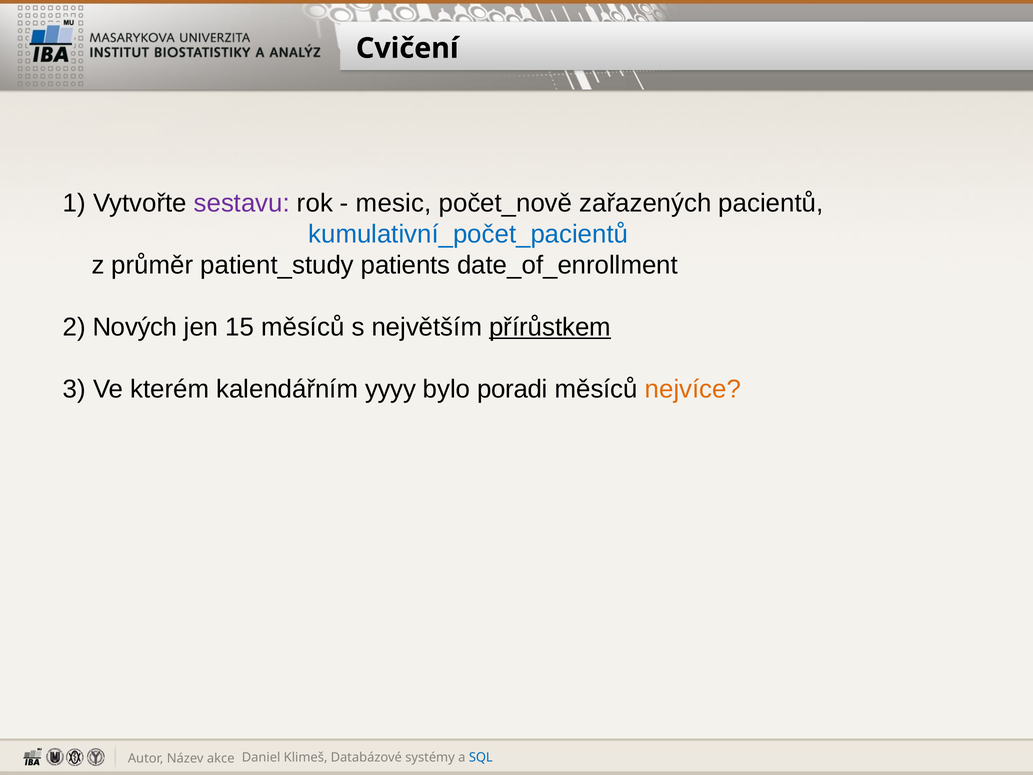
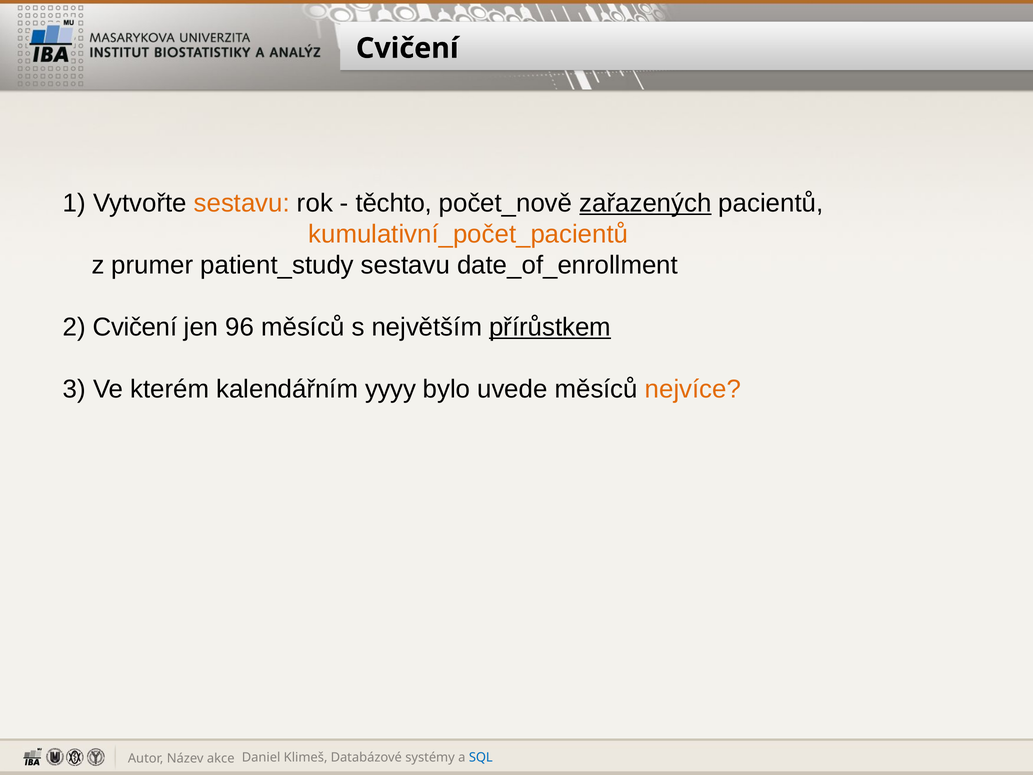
sestavu colour: purple -> orange (242, 203)
mesic: mesic -> těchto (394, 203)
zařazených underline: none -> present (645, 203)
kumulativní_počet_pacientů colour: blue -> orange (468, 234)
průměr: průměr -> prumer (152, 265)
patient_study patients: patients -> sestavu (405, 265)
2 Nových: Nových -> Cvičení (135, 327)
15: 15 -> 96 (240, 327)
poradi: poradi -> uvede (512, 389)
